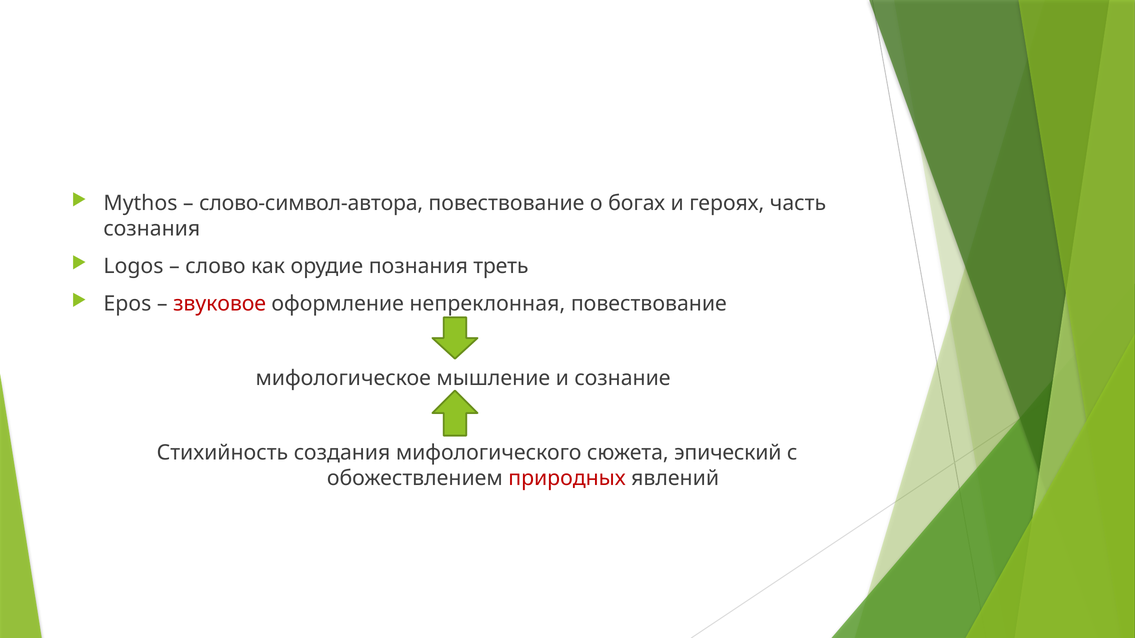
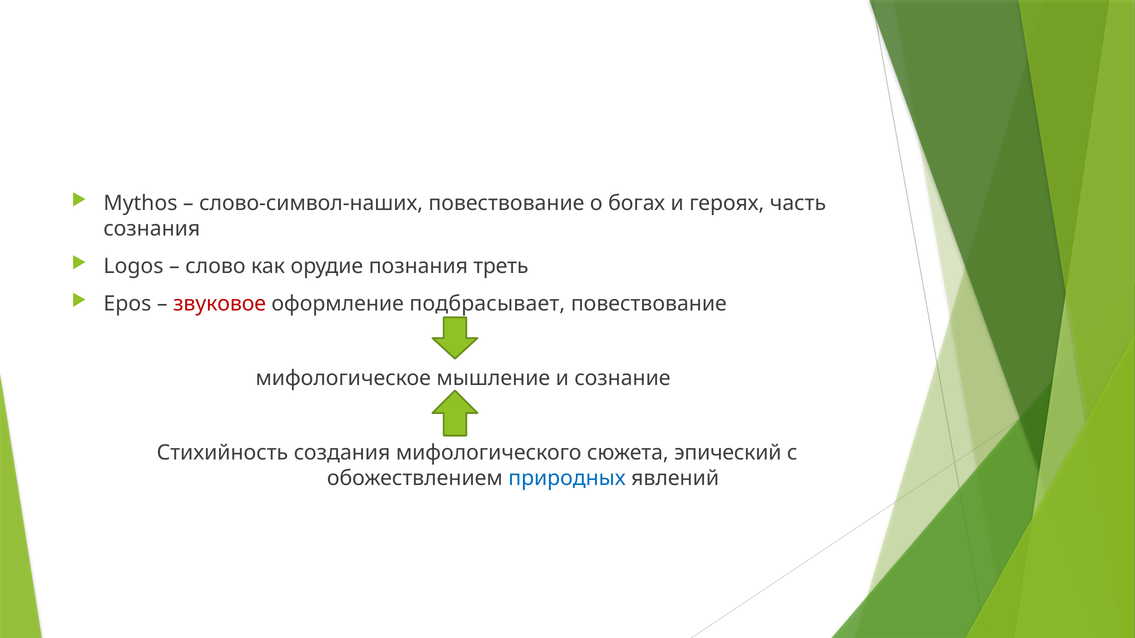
слово-символ-автора: слово-символ-автора -> слово-символ-наших (311, 203)
непреклонная: непреклонная -> подбрасывает (487, 304)
природных colour: red -> blue (567, 479)
